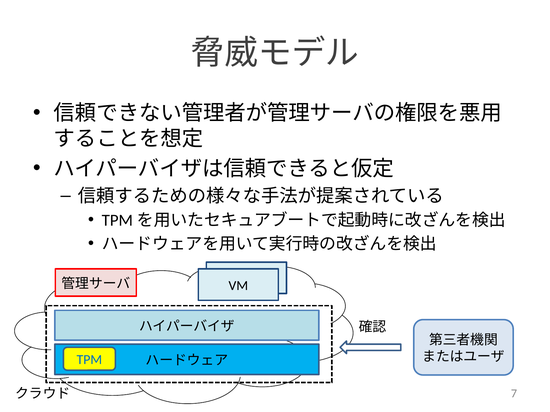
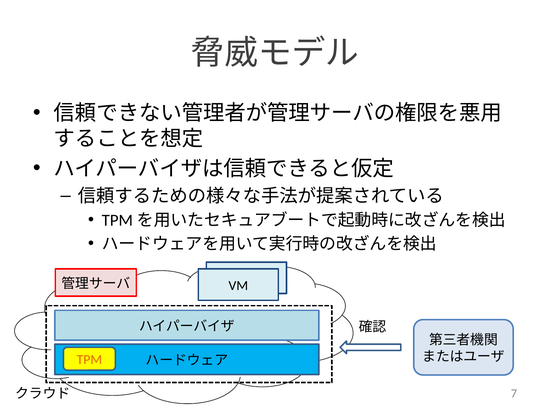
TPM colour: blue -> orange (89, 360)
